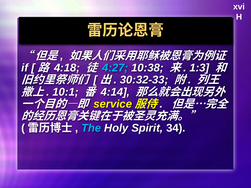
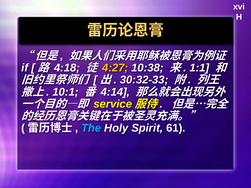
4:27 colour: light blue -> yellow (115, 68)
1:3: 1:3 -> 1:1 (199, 68)
34: 34 -> 61 (176, 128)
